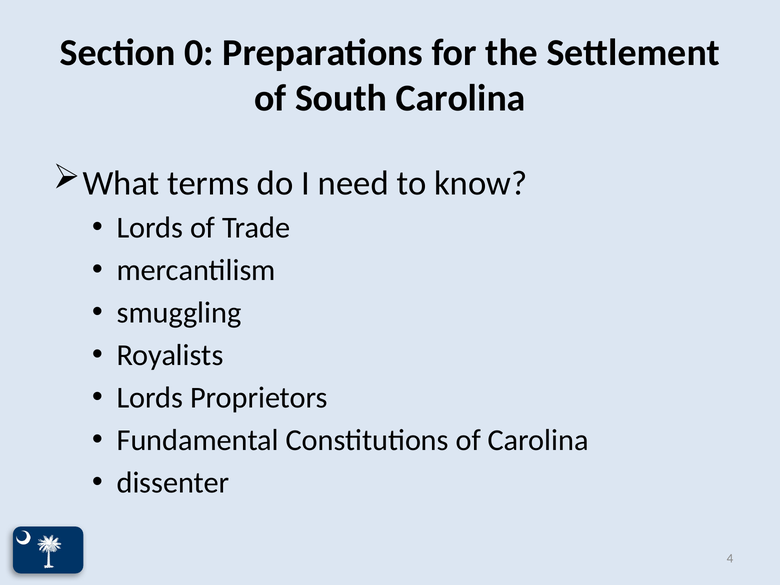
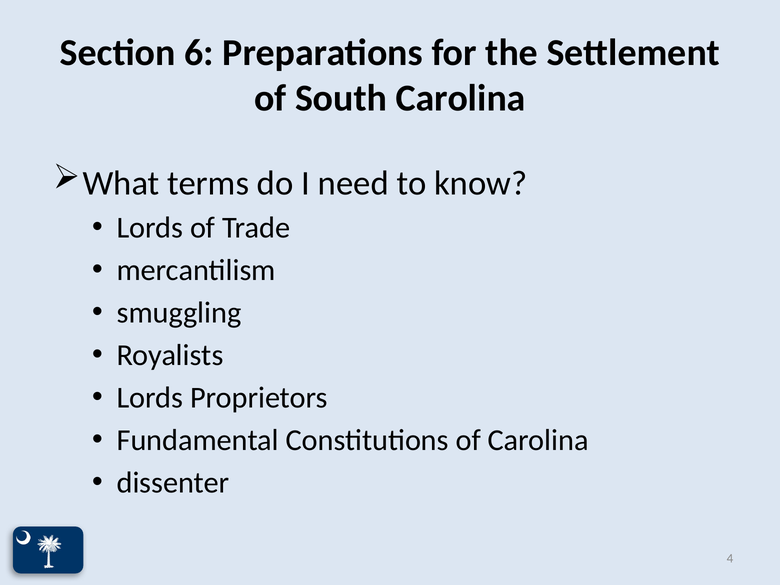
0: 0 -> 6 (199, 53)
